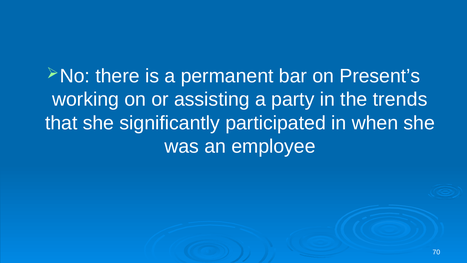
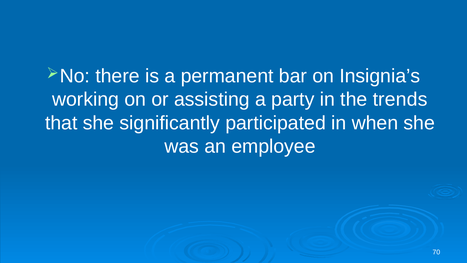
Present’s: Present’s -> Insignia’s (380, 76)
